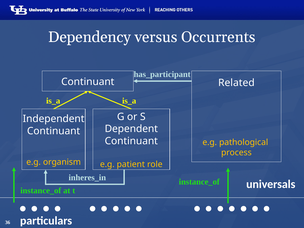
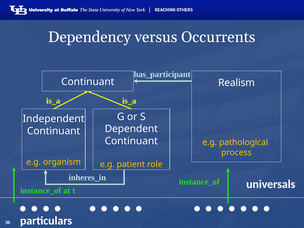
Related: Related -> Realism (236, 83)
